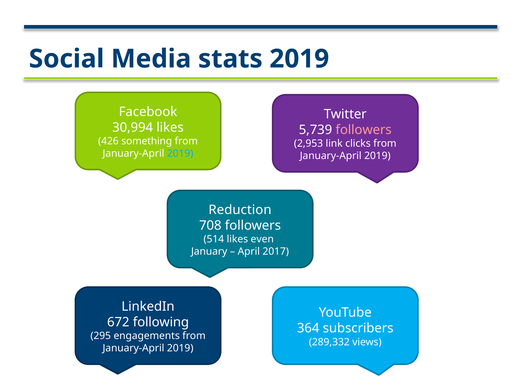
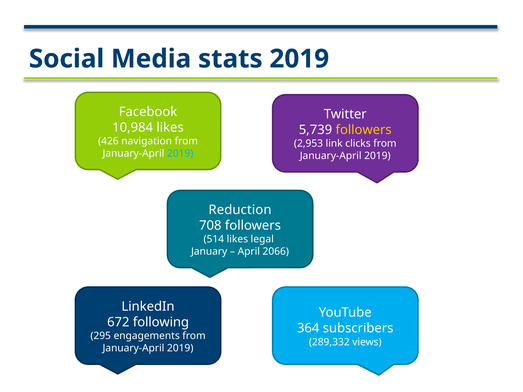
30,994: 30,994 -> 10,984 (133, 128)
followers colour: pink -> yellow (364, 130)
something: something -> navigation (147, 141)
even: even -> legal (262, 239)
2017: 2017 -> 2066 (276, 252)
